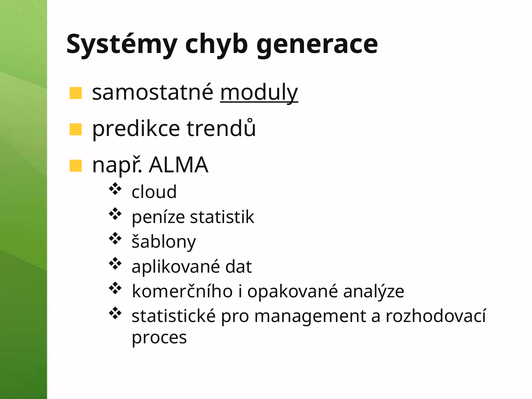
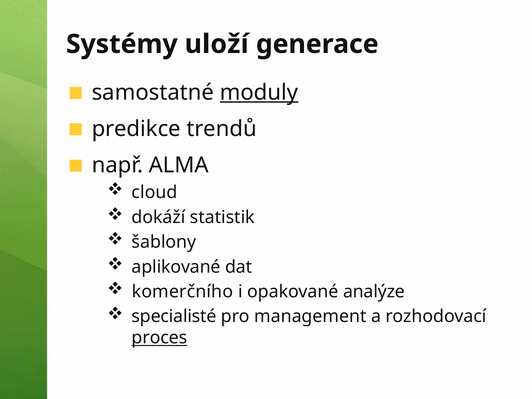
chyb: chyb -> uloží (217, 44)
peníze: peníze -> dokáží (159, 217)
statistické: statistické -> specialisté (174, 316)
proces underline: none -> present (159, 338)
